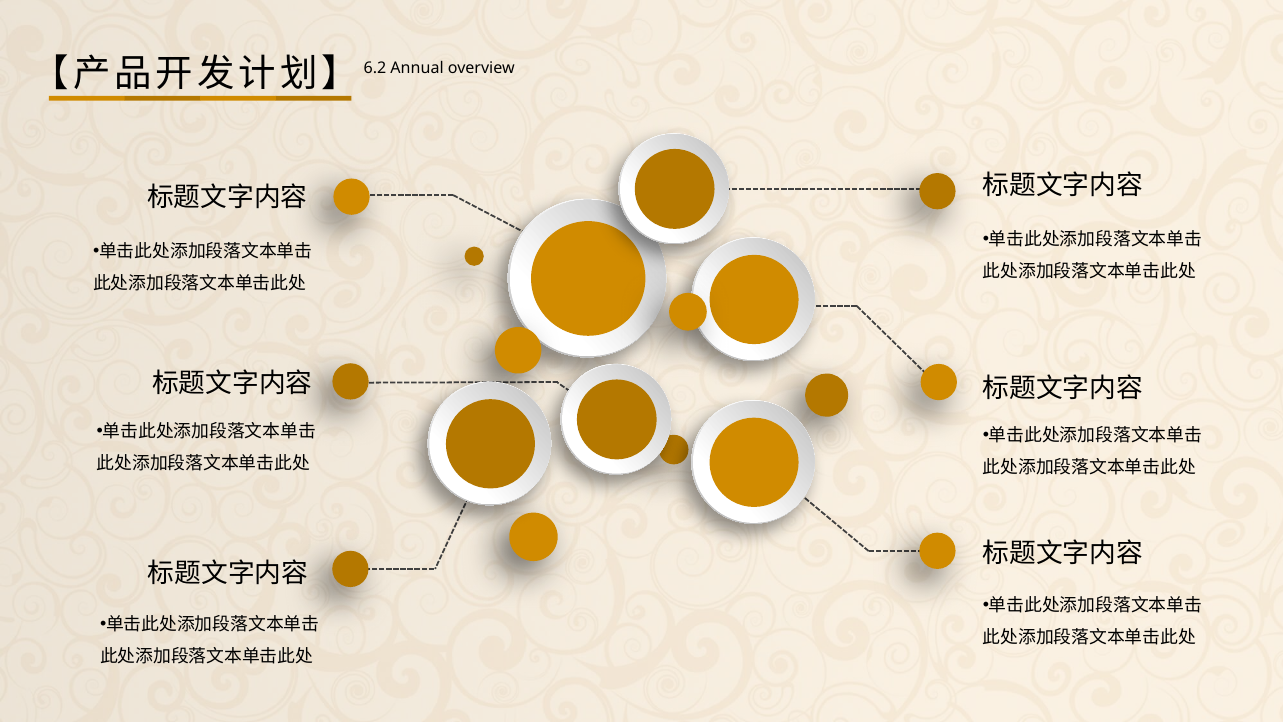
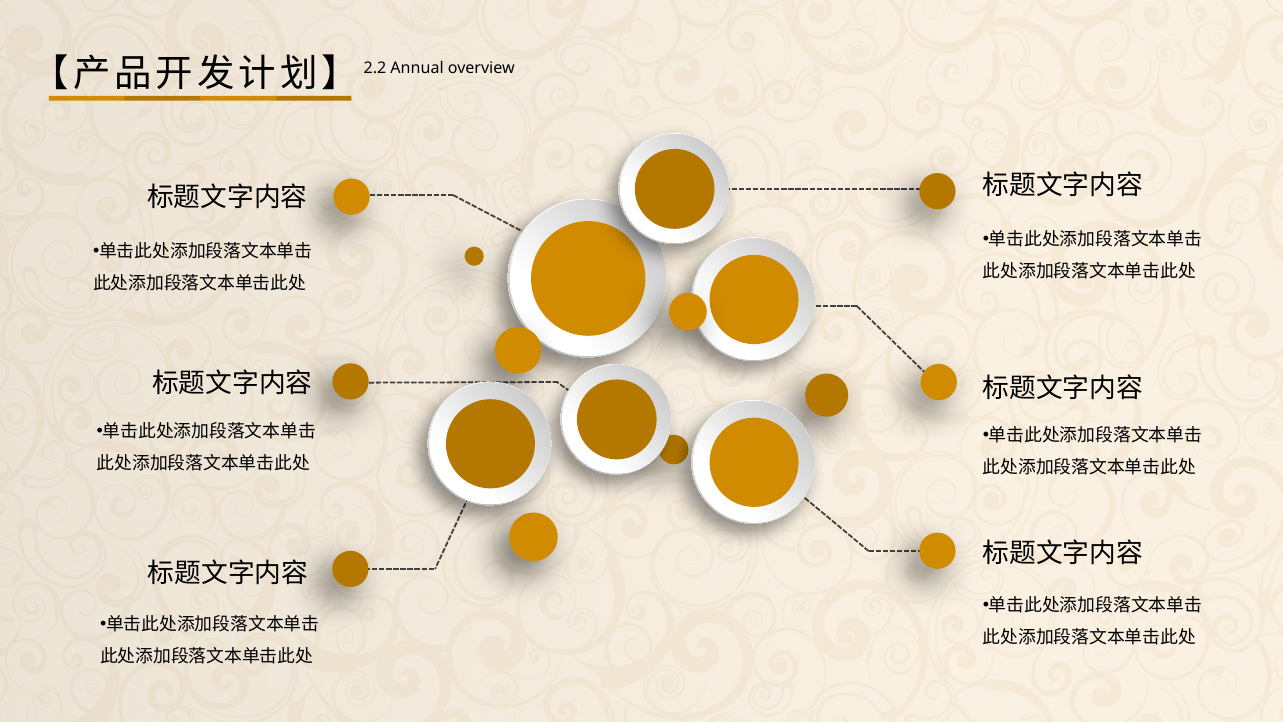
6.2: 6.2 -> 2.2 (375, 69)
